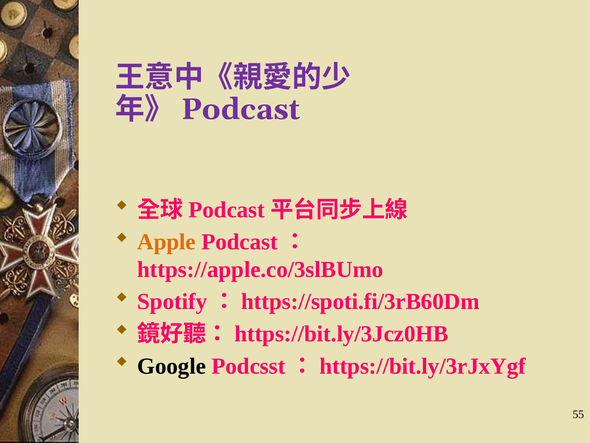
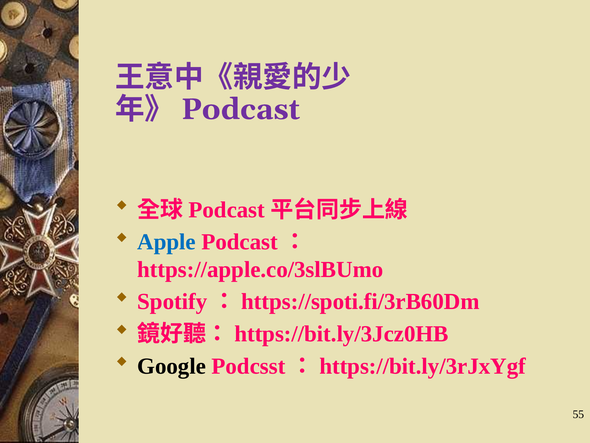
Apple colour: orange -> blue (167, 242)
